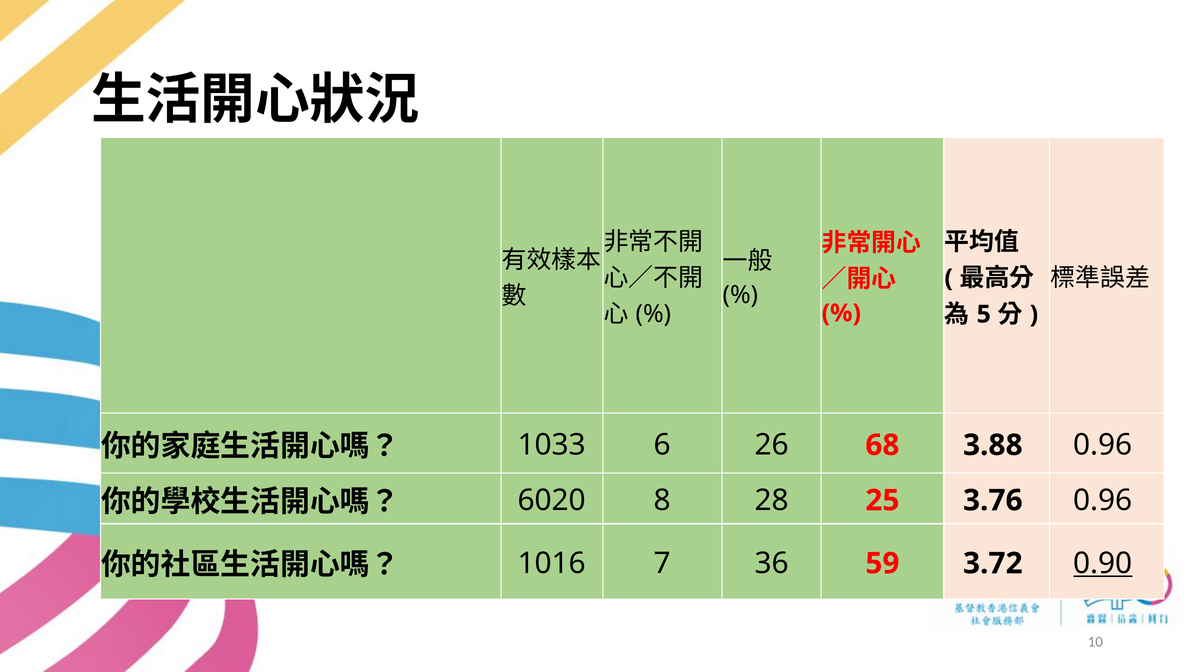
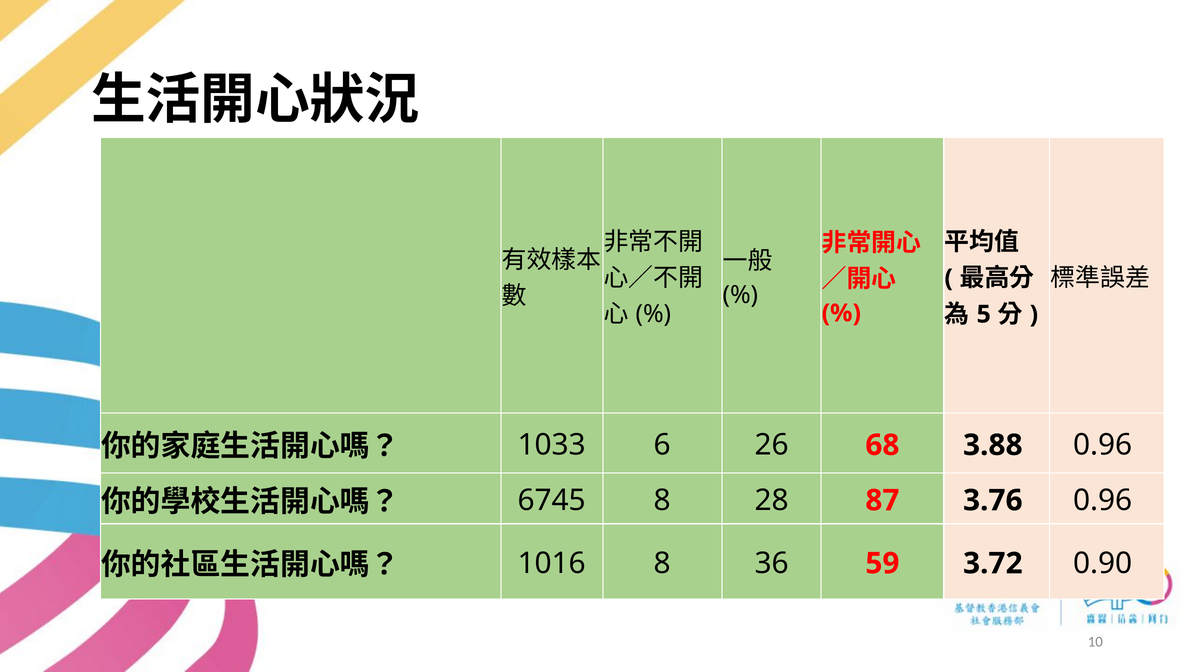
6020: 6020 -> 6745 (552, 500)
25: 25 -> 87 (882, 500)
1016 7: 7 -> 8 (663, 563)
0.90 underline: present -> none (1103, 563)
